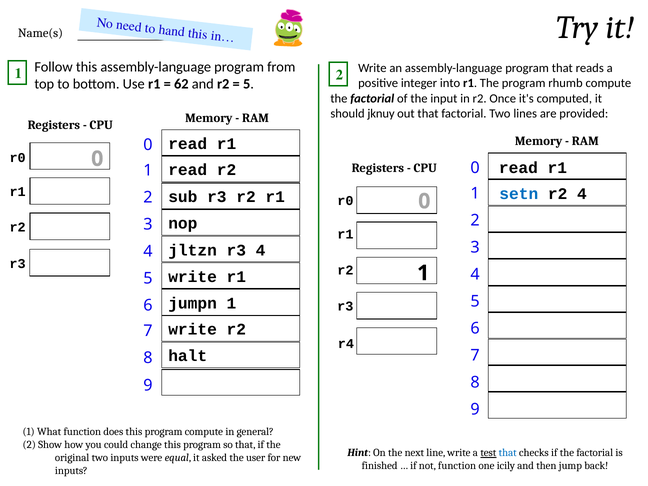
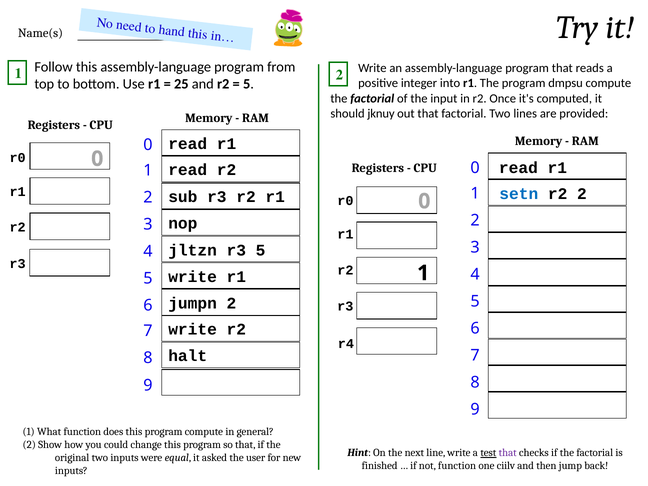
rhumb: rhumb -> dmpsu (566, 83)
62: 62 -> 25 (181, 84)
r2 4: 4 -> 2 (582, 194)
r3 4: 4 -> 5 (261, 250)
jumpn 1: 1 -> 2 (231, 303)
that colour: blue -> purple (508, 453)
icily: icily -> ciilv (506, 466)
